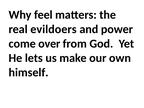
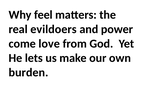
over: over -> love (49, 44)
himself: himself -> burden (29, 72)
